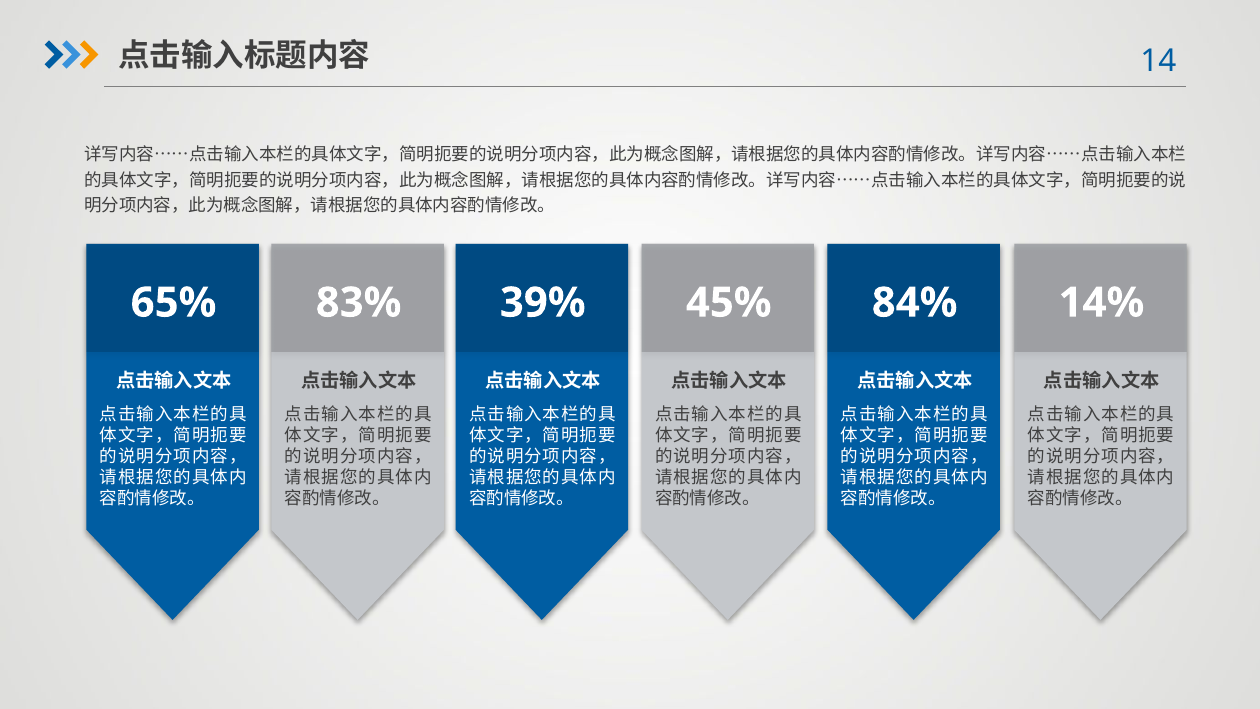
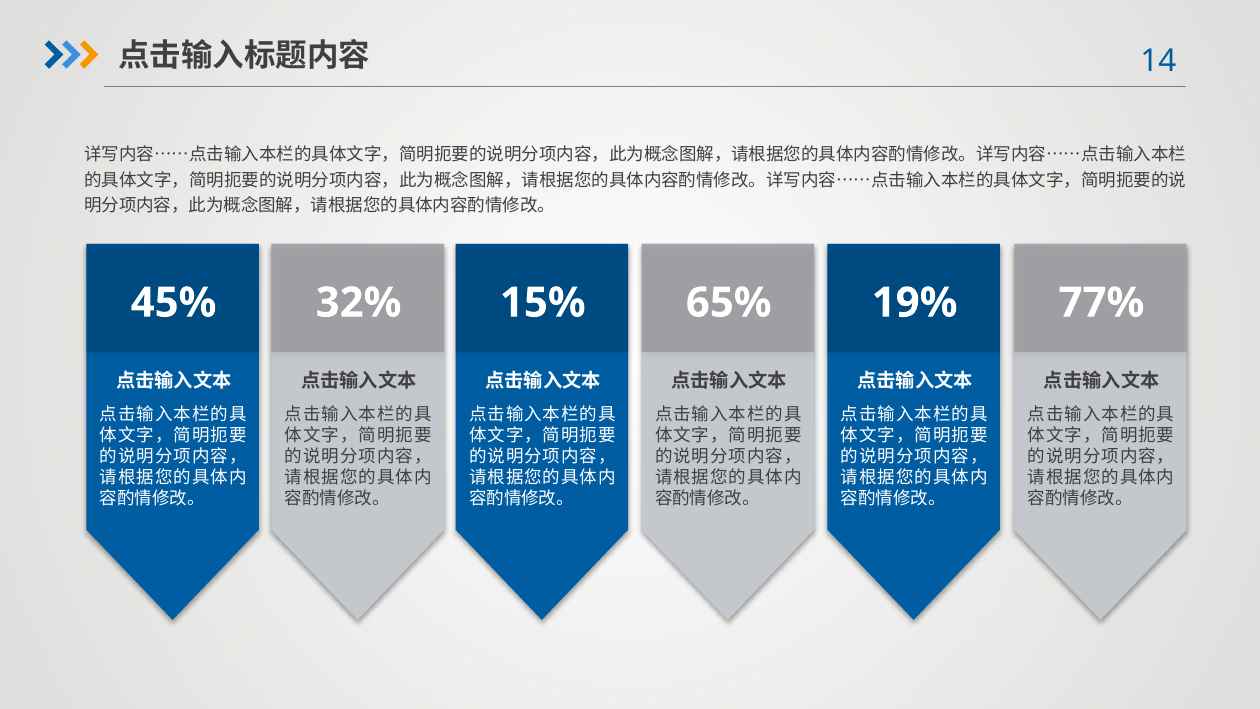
65%: 65% -> 45% (174, 303)
83%: 83% -> 32% (359, 303)
39%: 39% -> 15% (543, 303)
45%: 45% -> 65% (729, 303)
84%: 84% -> 19% (915, 303)
14%: 14% -> 77% (1101, 303)
